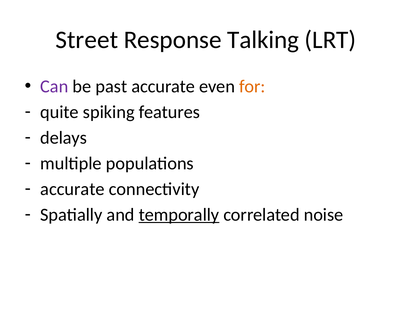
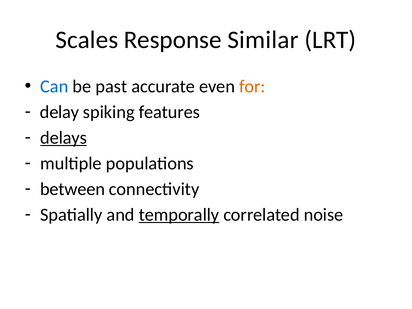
Street: Street -> Scales (87, 40)
Talking: Talking -> Similar (263, 40)
Can colour: purple -> blue (54, 86)
quite: quite -> delay (60, 112)
delays underline: none -> present (64, 138)
accurate: accurate -> between (73, 189)
